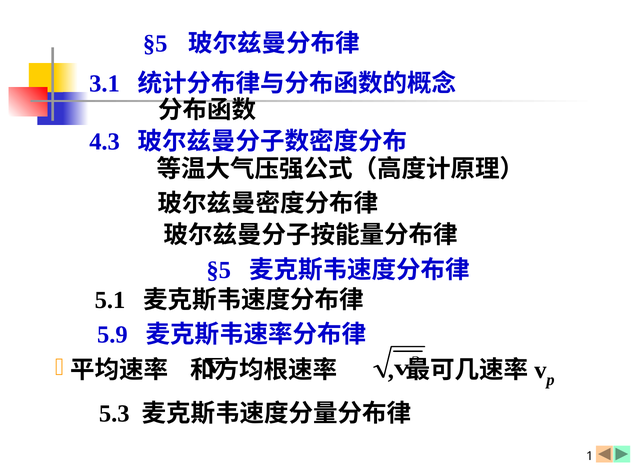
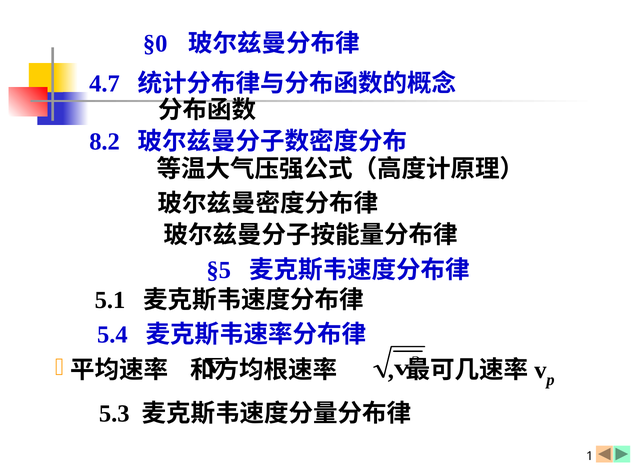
§5: §5 -> §0 (155, 44)
3.1: 3.1 -> 4.7 (105, 84)
4.3: 4.3 -> 8.2 (105, 142)
5.9: 5.9 -> 5.4 (112, 335)
